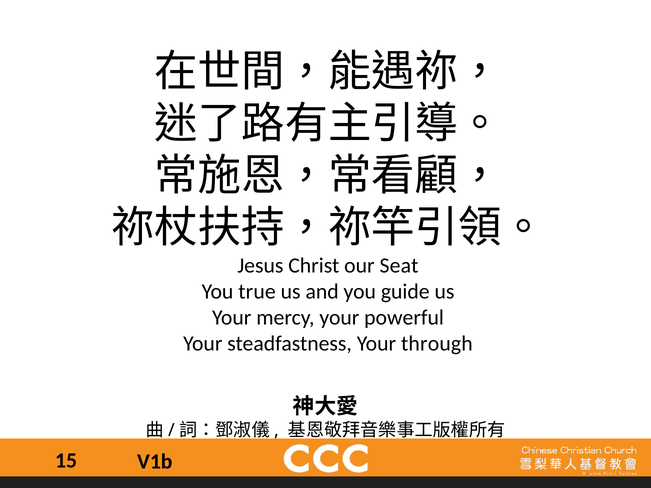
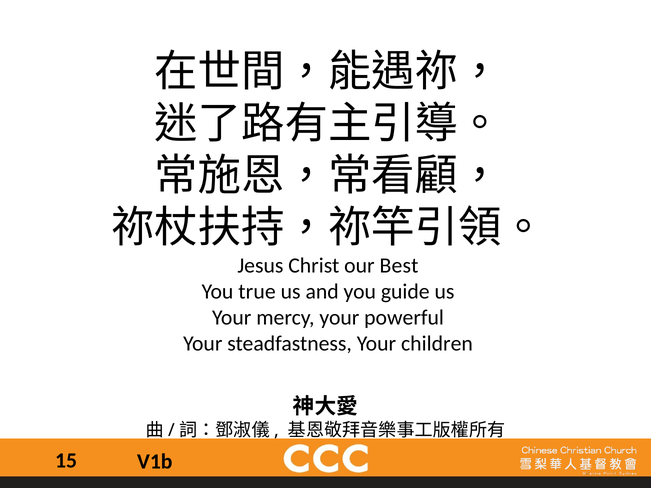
Seat: Seat -> Best (399, 266)
through: through -> children (437, 344)
